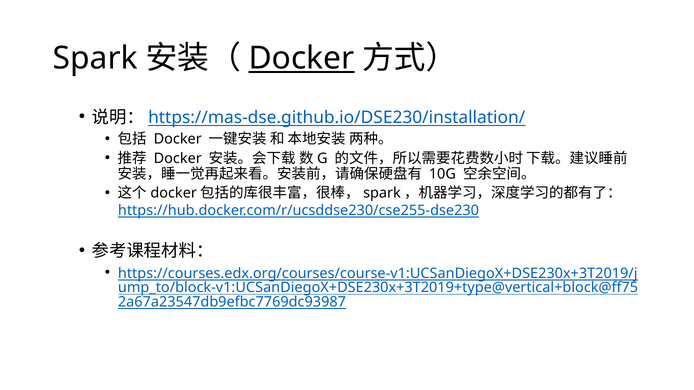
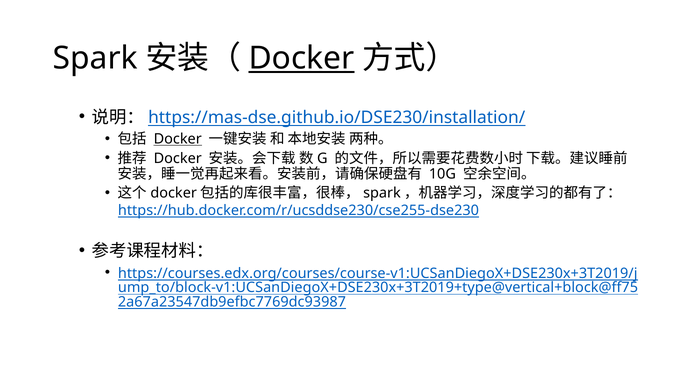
Docker underline: none -> present (178, 139)
